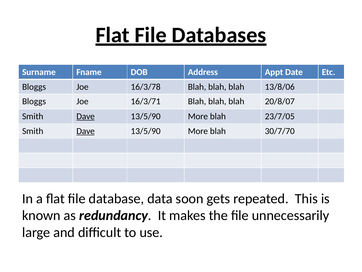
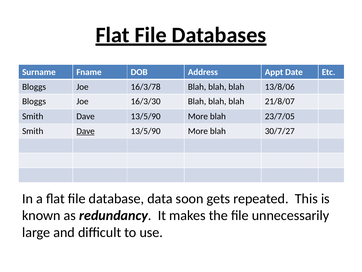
16/3/71: 16/3/71 -> 16/3/30 (146, 101)
20/8/07: 20/8/07 -> 21/8/07 (280, 101)
Dave underline: present -> none (86, 116)
30/7/70: 30/7/70 -> 30/7/27 (280, 131)
